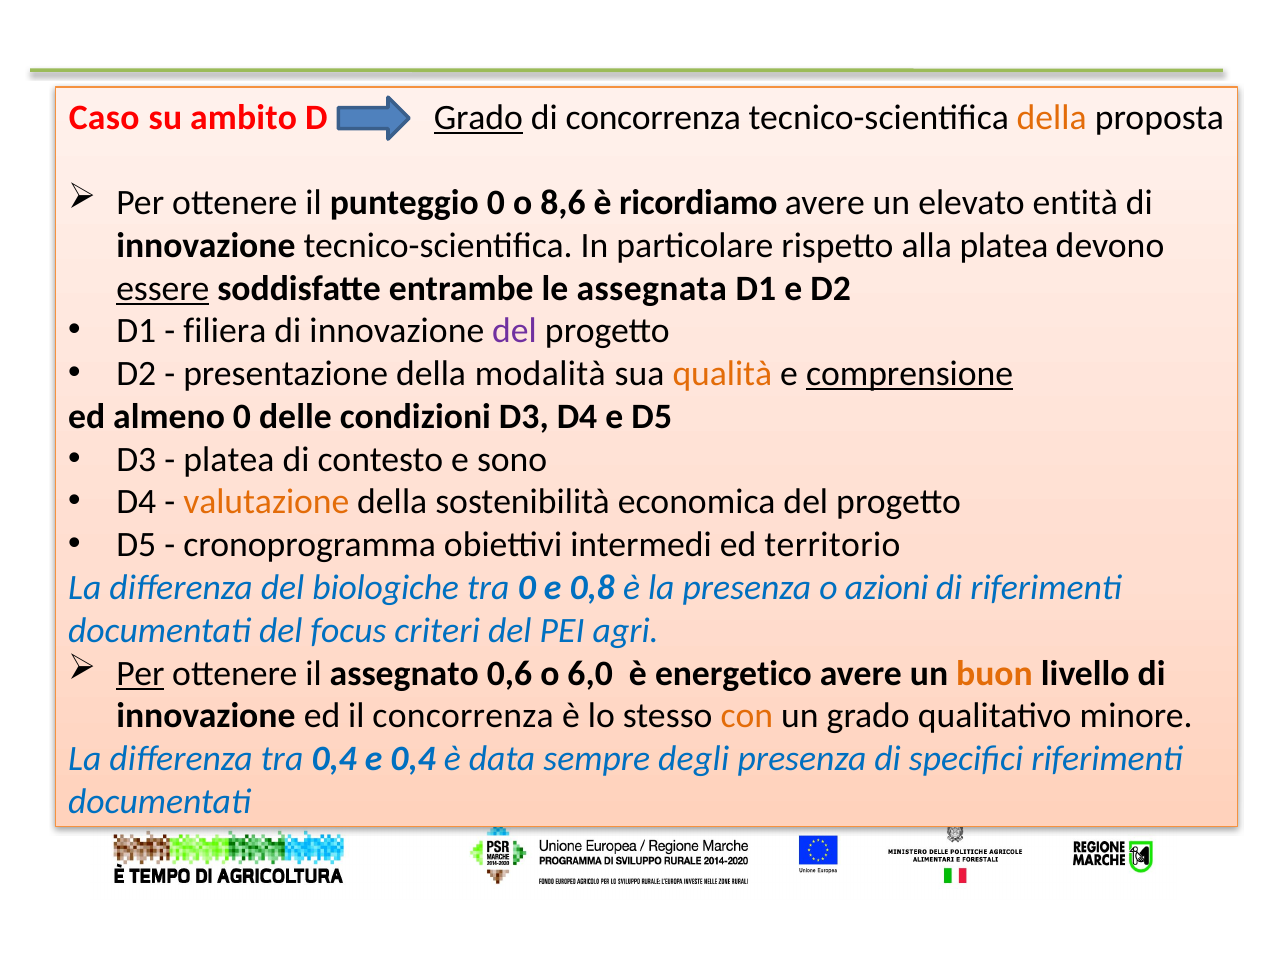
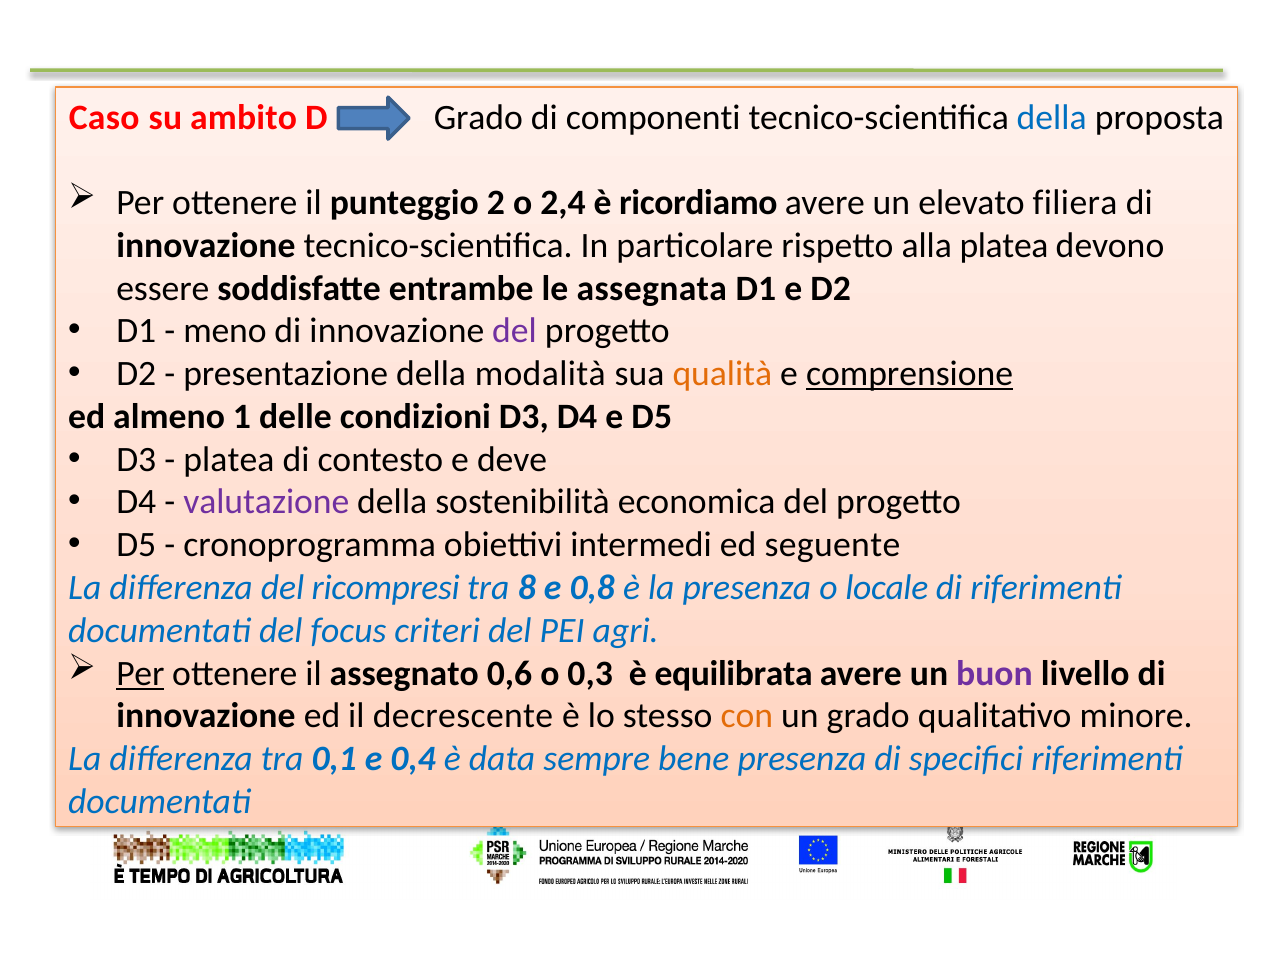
Grado underline: present -> none (478, 117)
di concorrenza: concorrenza -> componenti (653, 117)
della colour: orange -> blue (1052, 117)
punteggio 0: 0 -> 2 (496, 203)
8,6: 8,6 -> 2,4 (563, 203)
entità: entità -> filiera (1075, 203)
essere underline: present -> none (163, 288)
filiera: filiera -> meno (225, 331)
almeno 0: 0 -> 1 (242, 417)
sono: sono -> deve (512, 460)
valutazione colour: orange -> purple (266, 502)
territorio: territorio -> seguente (832, 545)
biologiche: biologiche -> ricompresi (386, 588)
tra 0: 0 -> 8 (527, 588)
azioni: azioni -> locale (887, 588)
6,0: 6,0 -> 0,3 (590, 673)
energetico: energetico -> equilibrata (734, 673)
buon colour: orange -> purple (994, 673)
il concorrenza: concorrenza -> decrescente (463, 716)
tra 0,4: 0,4 -> 0,1 (334, 759)
degli: degli -> bene (694, 759)
